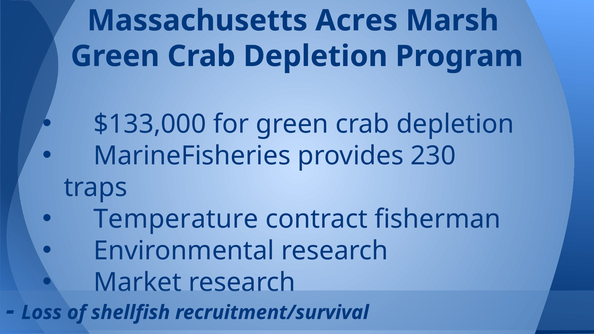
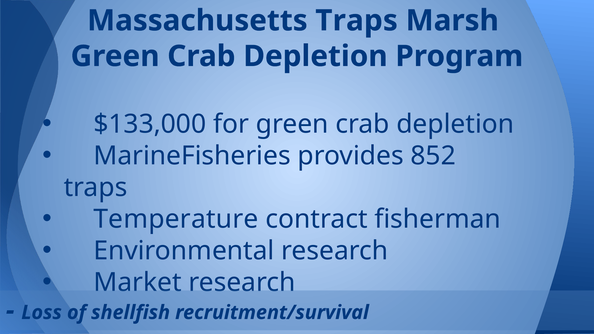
Massachusetts Acres: Acres -> Traps (357, 21)
230: 230 -> 852 (433, 156)
